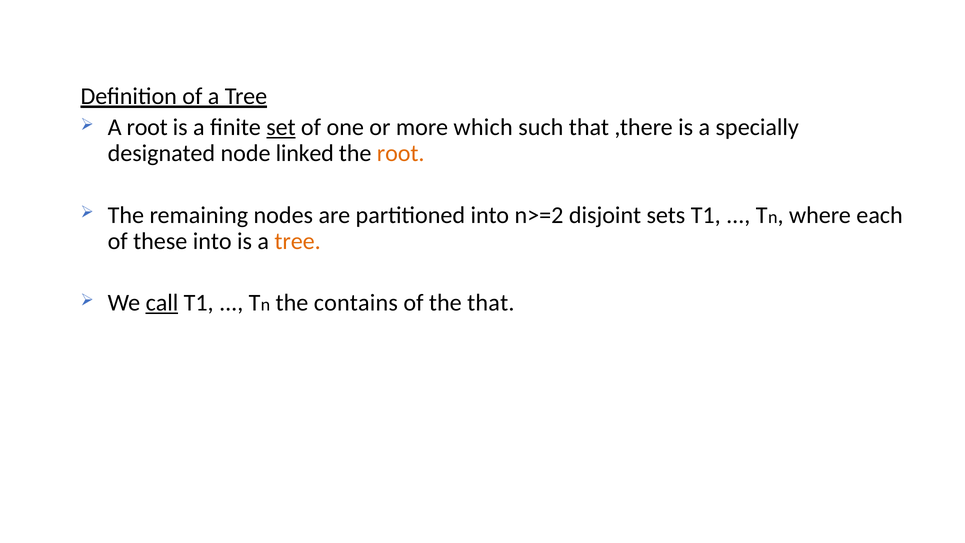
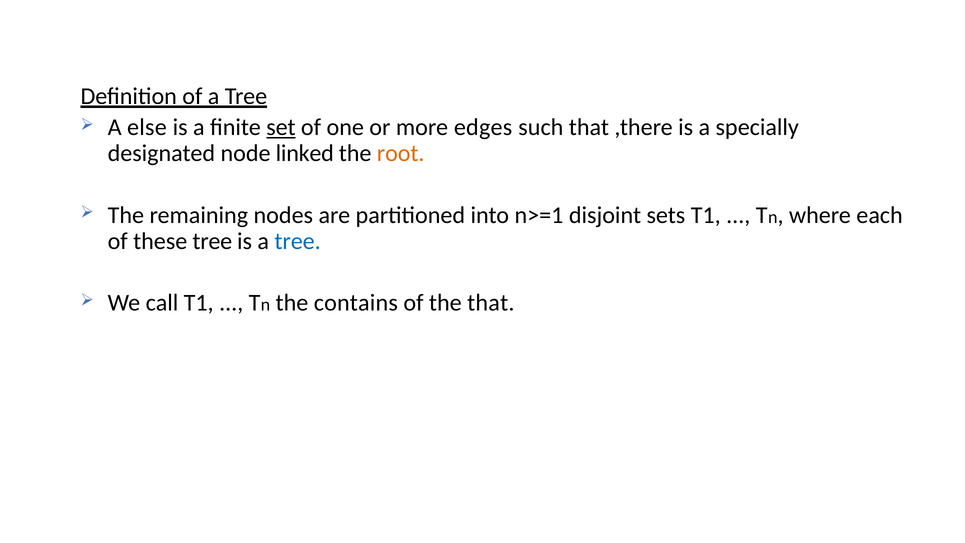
A root: root -> else (147, 127)
which: which -> edges (483, 127)
n>=2: n>=2 -> n>=1 (539, 215)
these into: into -> tree (212, 241)
tree colour: orange -> blue (298, 241)
call underline: present -> none (162, 303)
